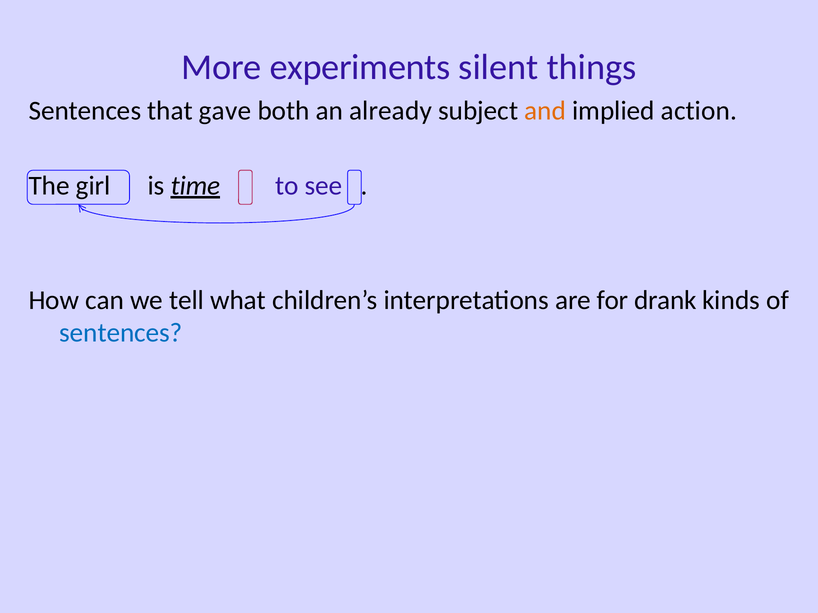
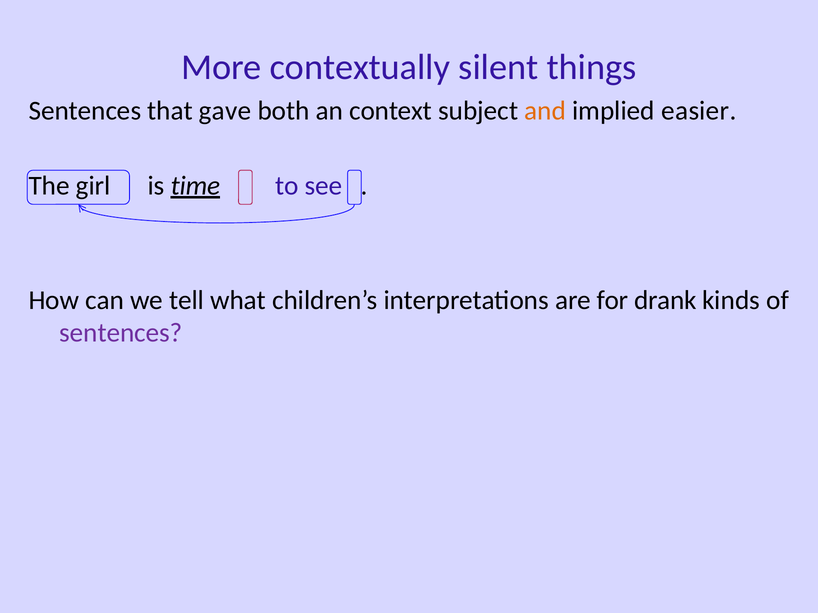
experiments: experiments -> contextually (360, 67)
already: already -> context (391, 111)
action: action -> easier (699, 111)
sentences colour: blue -> purple (121, 333)
